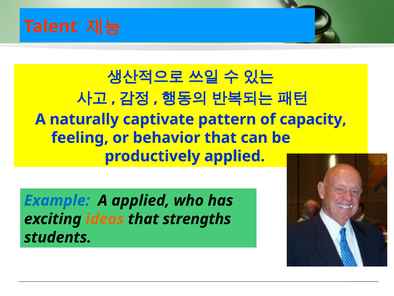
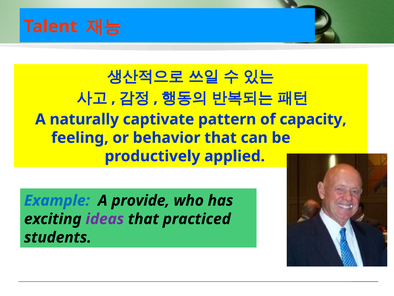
A applied: applied -> provide (141, 200)
ideas colour: orange -> purple (105, 219)
strengths: strengths -> practiced (197, 219)
